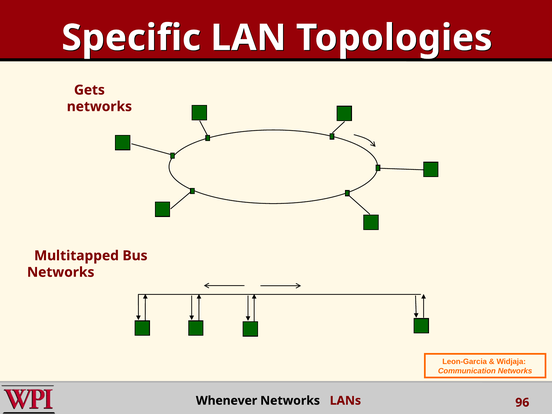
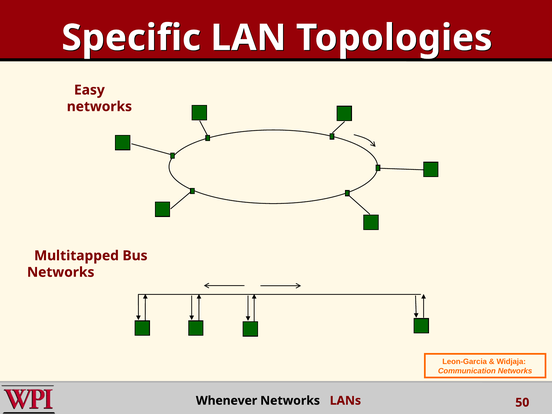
Gets: Gets -> Easy (89, 90)
96: 96 -> 50 (522, 403)
